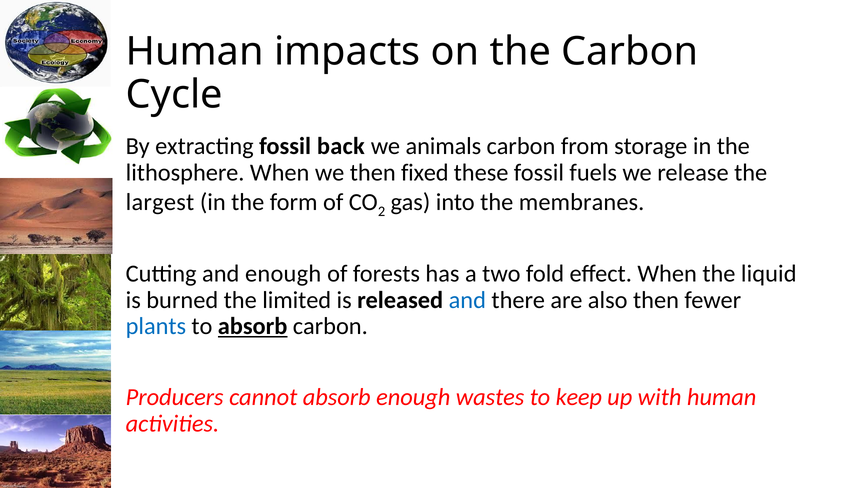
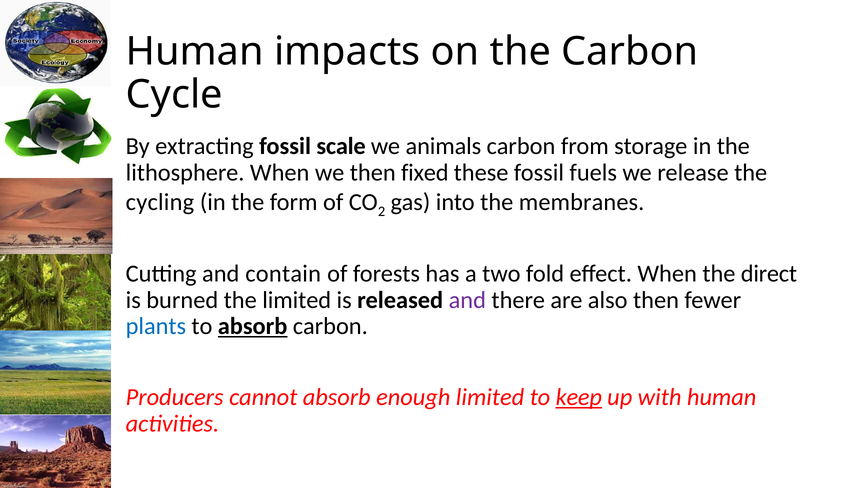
back: back -> scale (341, 146)
largest: largest -> cycling (160, 202)
and enough: enough -> contain (283, 273)
liquid: liquid -> direct (769, 273)
and colour: blue -> purple (467, 300)
enough wastes: wastes -> limited (490, 397)
keep underline: none -> present (579, 397)
